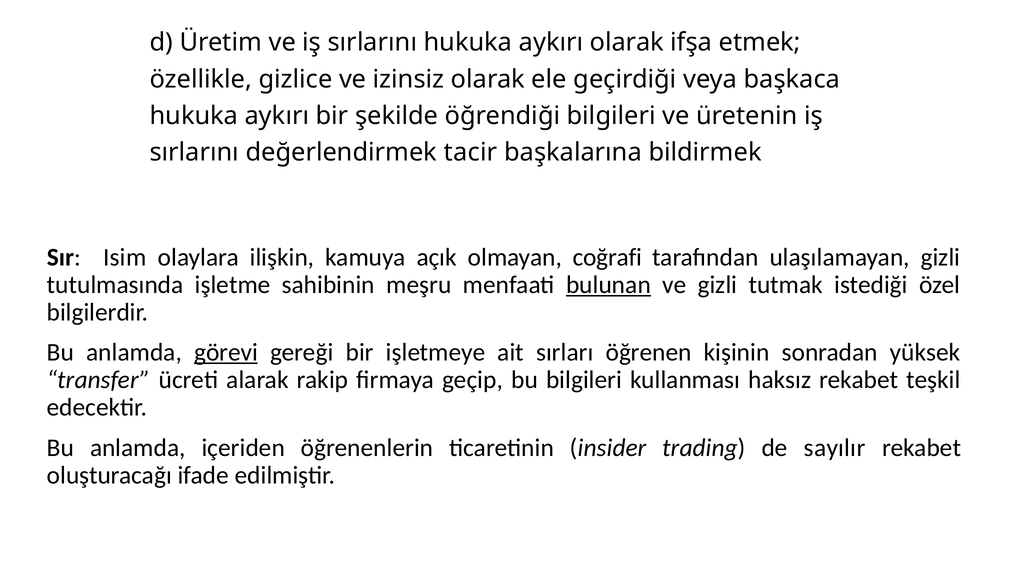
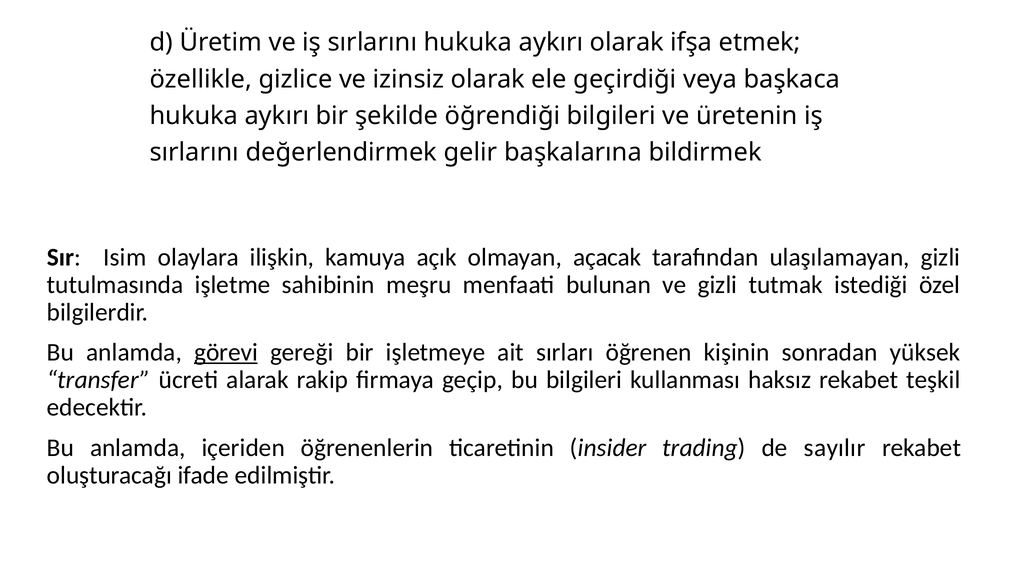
tacir: tacir -> gelir (471, 152)
coğrafi: coğrafi -> açacak (607, 257)
bulunan underline: present -> none (609, 285)
